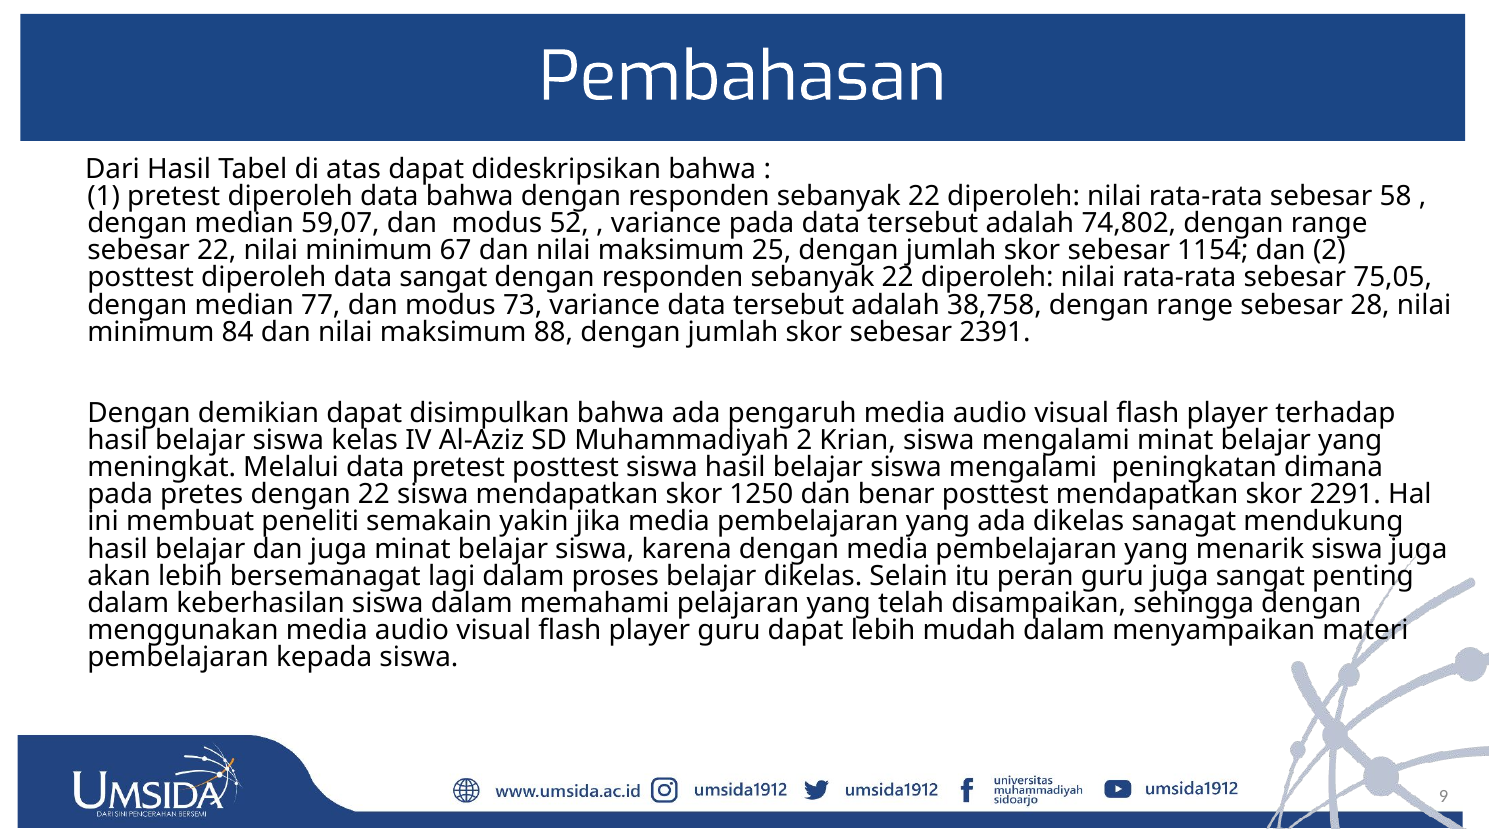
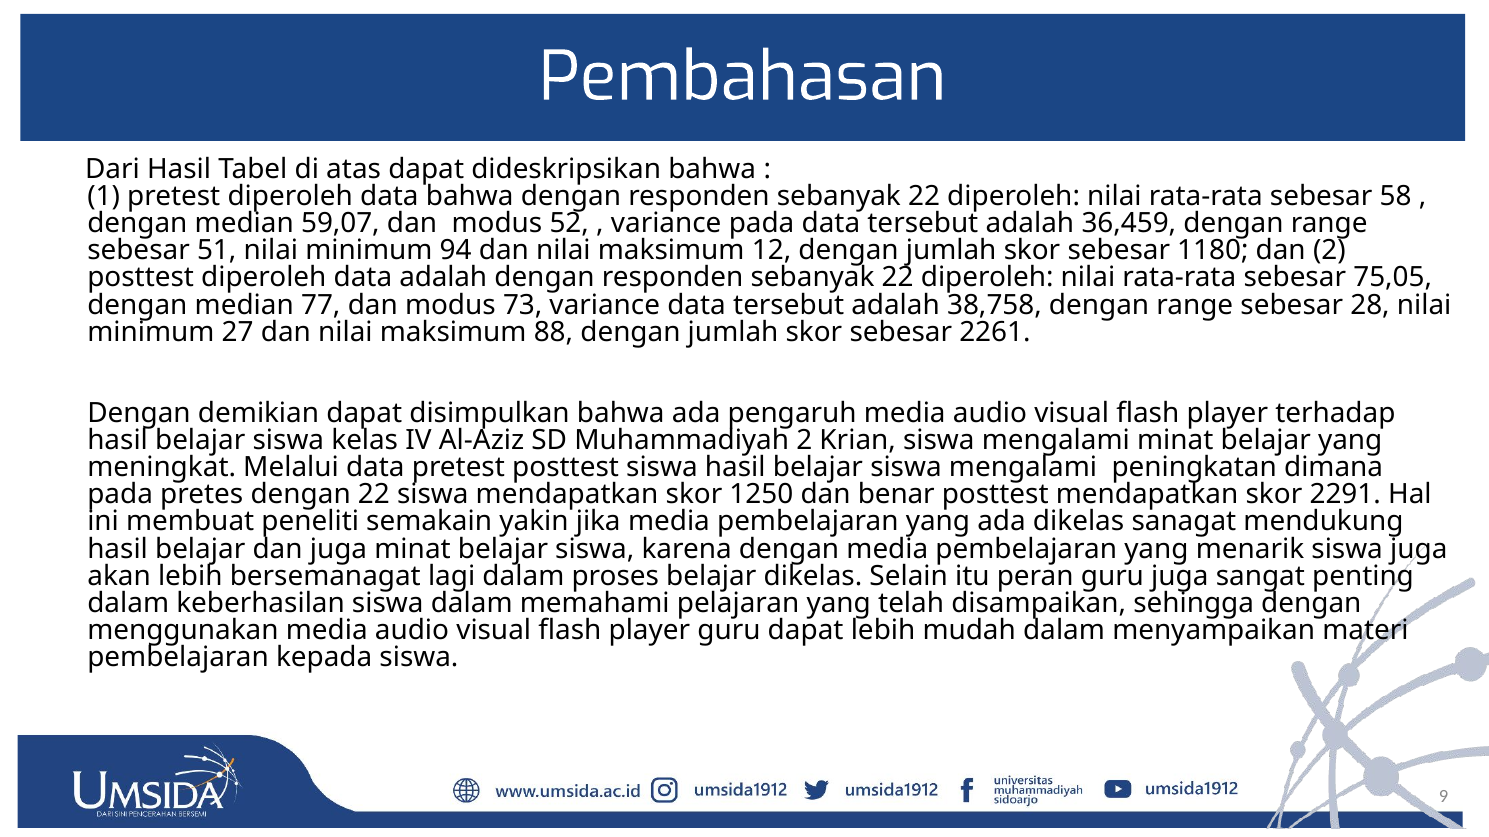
74,802: 74,802 -> 36,459 (1129, 224)
sebesar 22: 22 -> 51 (217, 251)
67: 67 -> 94 (456, 251)
25: 25 -> 12 (772, 251)
1154: 1154 -> 1180 (1213, 251)
data sangat: sangat -> adalah (443, 278)
84: 84 -> 27 (238, 332)
2391: 2391 -> 2261 (995, 332)
